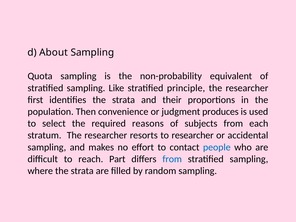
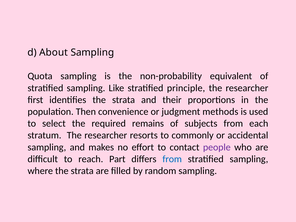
produces: produces -> methods (220, 112)
reasons: reasons -> remains (148, 123)
to researcher: researcher -> commonly (193, 135)
people colour: blue -> purple (217, 147)
